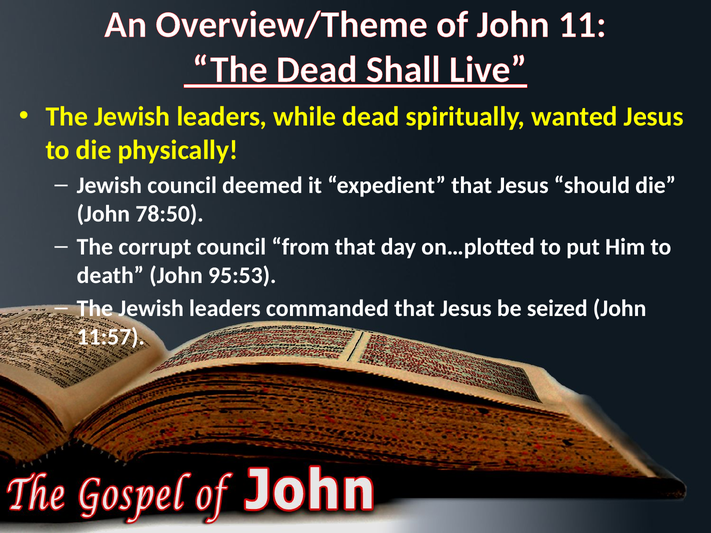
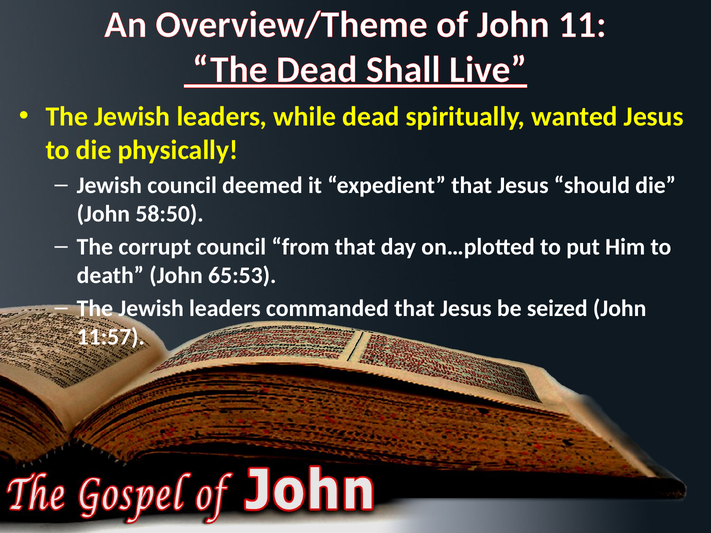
78:50: 78:50 -> 58:50 (170, 214)
95:53: 95:53 -> 65:53 (242, 275)
